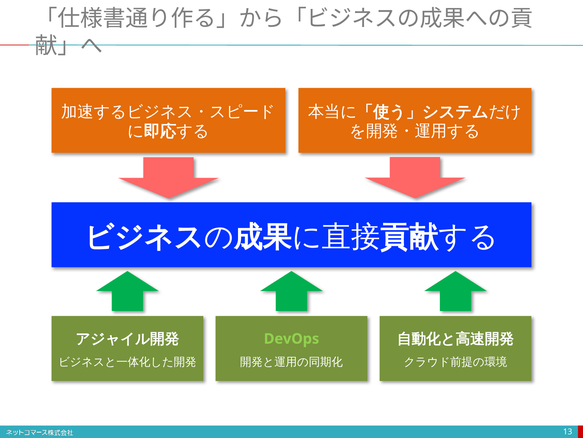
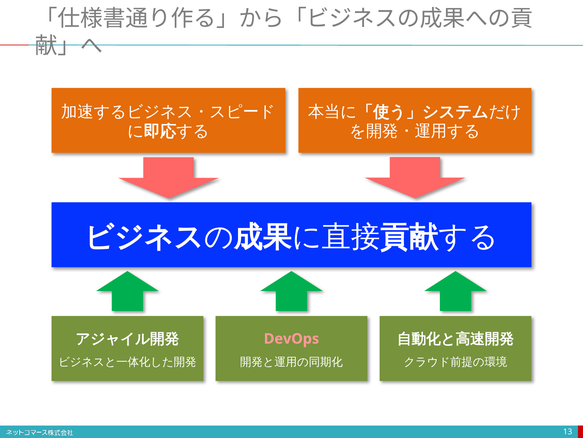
DevOps colour: light green -> pink (292, 338)
